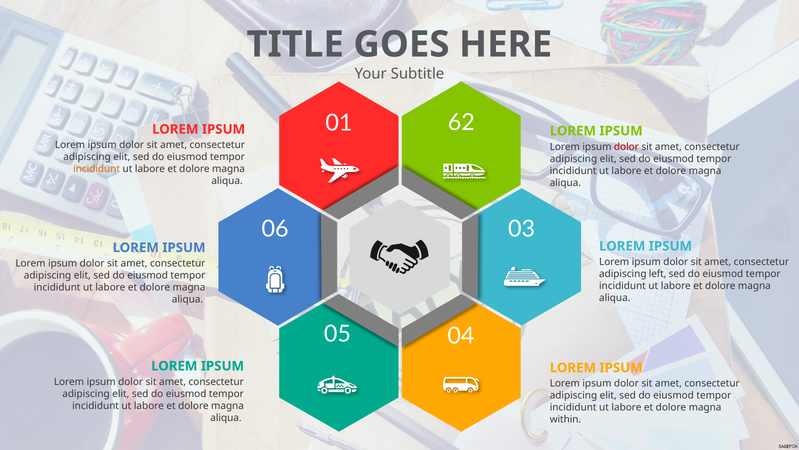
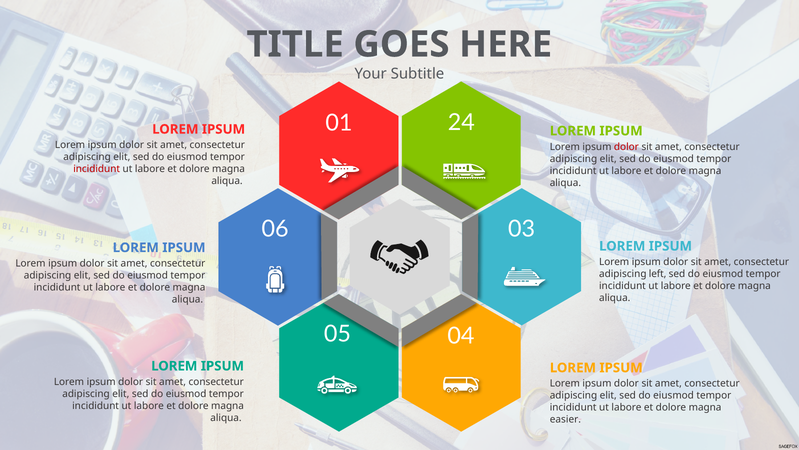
62: 62 -> 24 (461, 122)
incididunt colour: orange -> red (97, 169)
within: within -> easier (565, 419)
